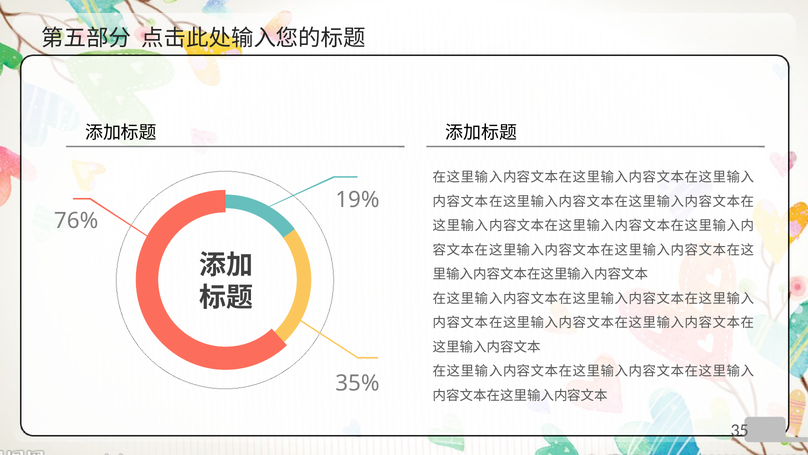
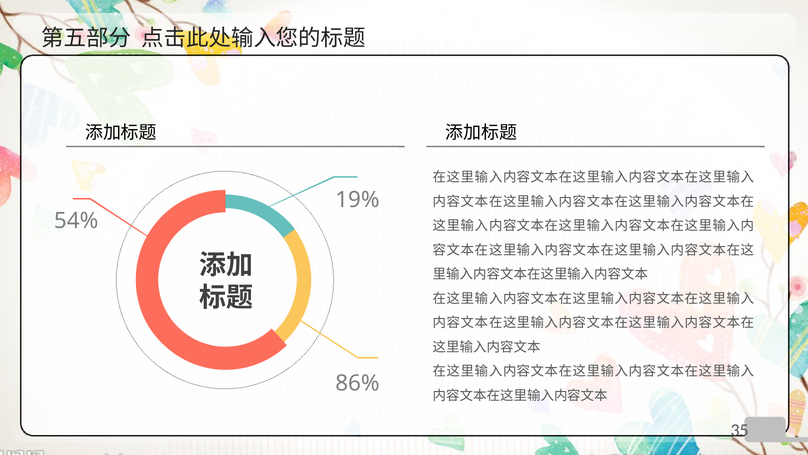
76%: 76% -> 54% (76, 221)
35%: 35% -> 86% (357, 383)
